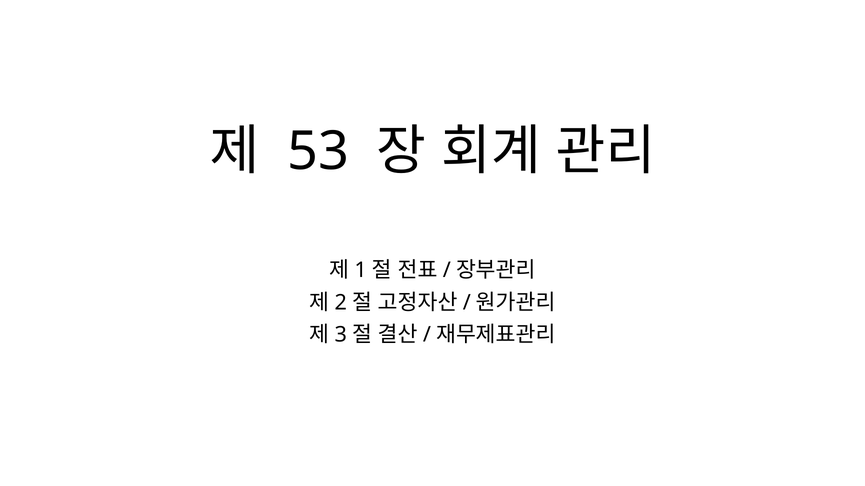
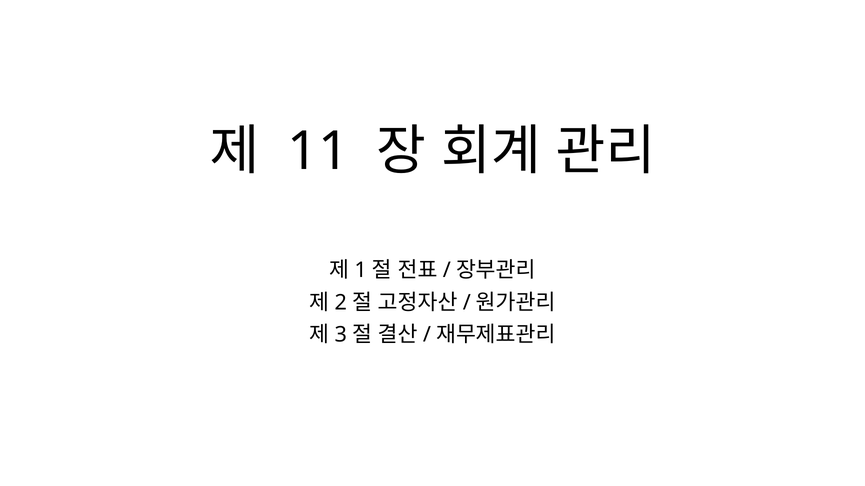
53: 53 -> 11 (318, 151)
